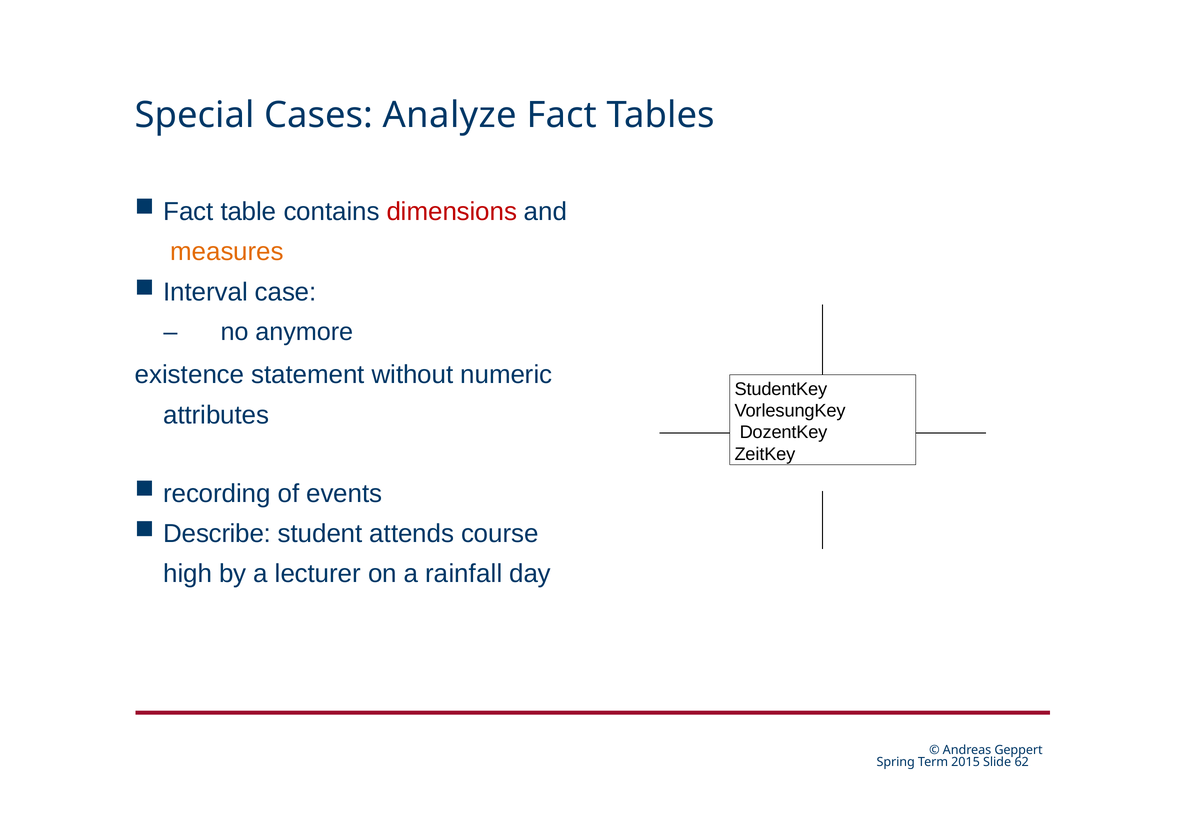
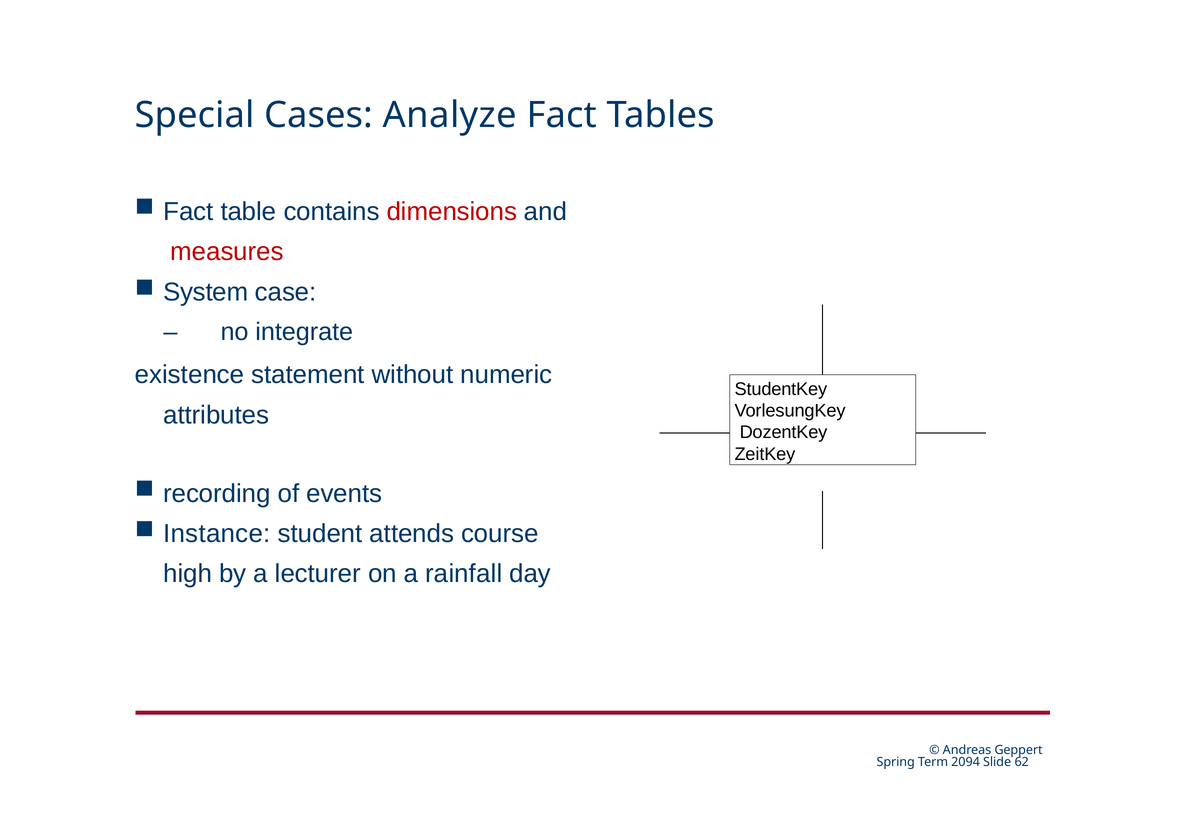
measures colour: orange -> red (227, 252)
Interval: Interval -> System (206, 292)
anymore: anymore -> integrate (304, 332)
Describe: Describe -> Instance (217, 534)
2015: 2015 -> 2094 (966, 762)
